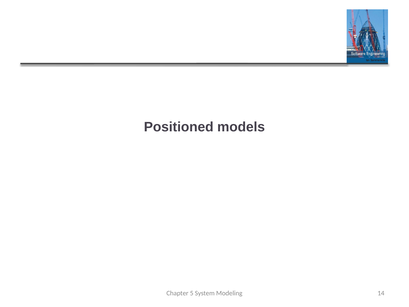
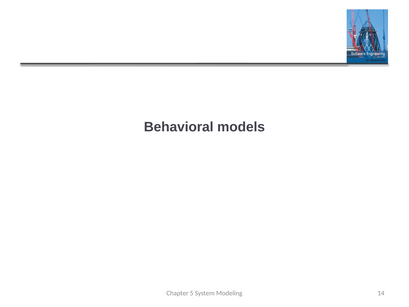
Positioned: Positioned -> Behavioral (179, 127)
